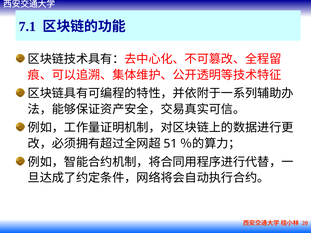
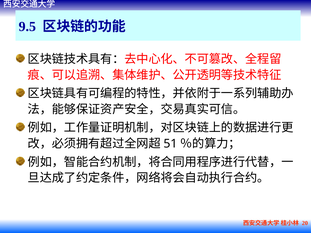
7.1: 7.1 -> 9.5 (27, 27)
